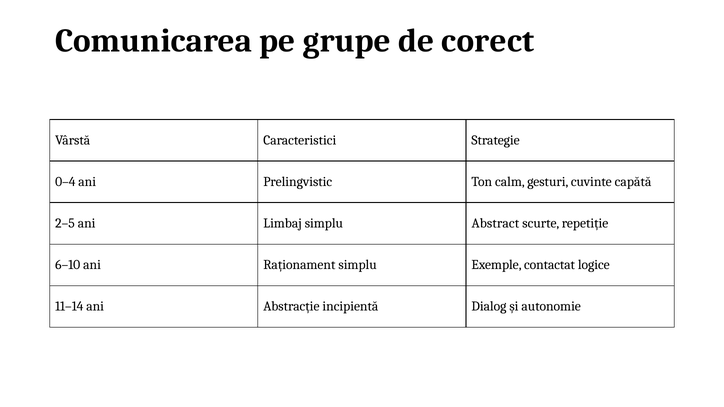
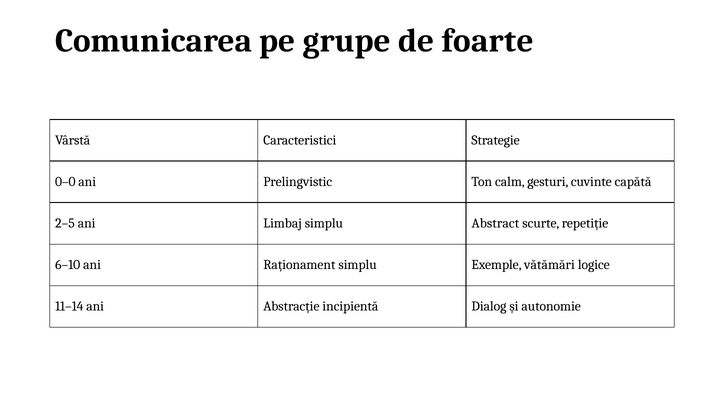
corect: corect -> foarte (488, 41)
0–4: 0–4 -> 0–0 (65, 182)
contactat: contactat -> vătămări (549, 265)
